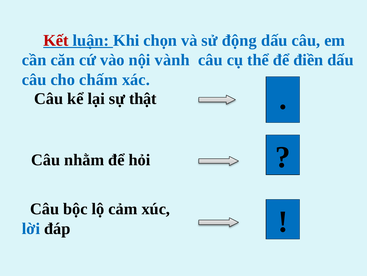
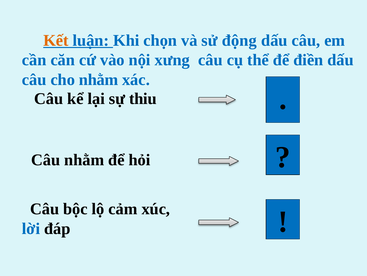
Kết colour: red -> orange (56, 40)
vành: vành -> xưng (172, 60)
cho chấm: chấm -> nhằm (99, 79)
thật: thật -> thiu (143, 98)
